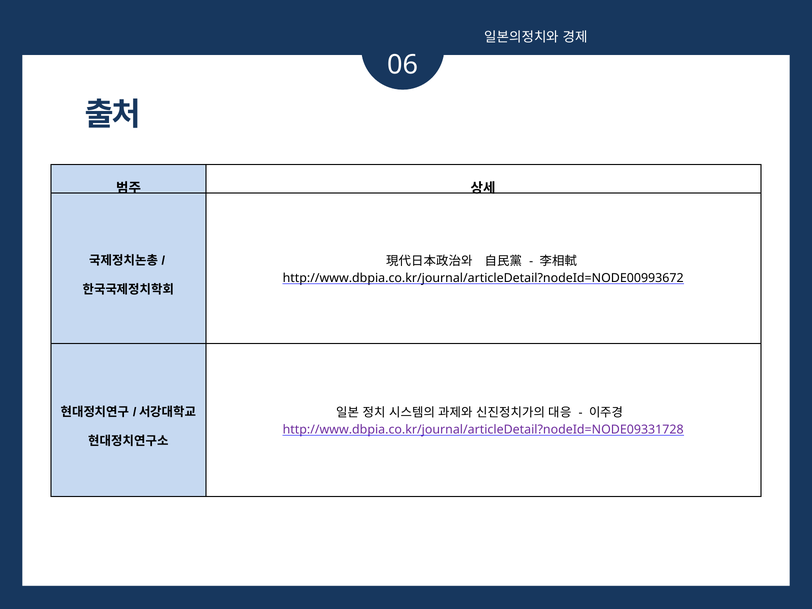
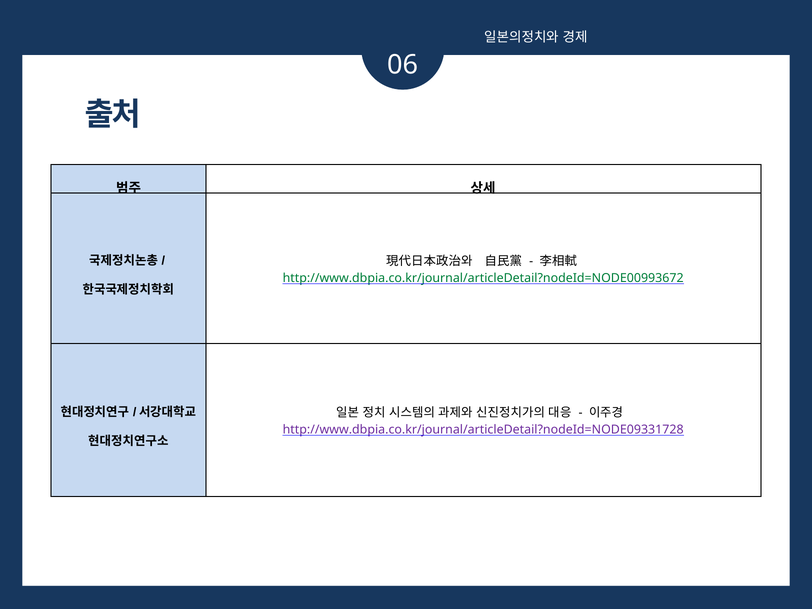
http://www.dbpia.co.kr/journal/articleDetail?nodeId=NODE00993672 colour: black -> green (483, 278)
